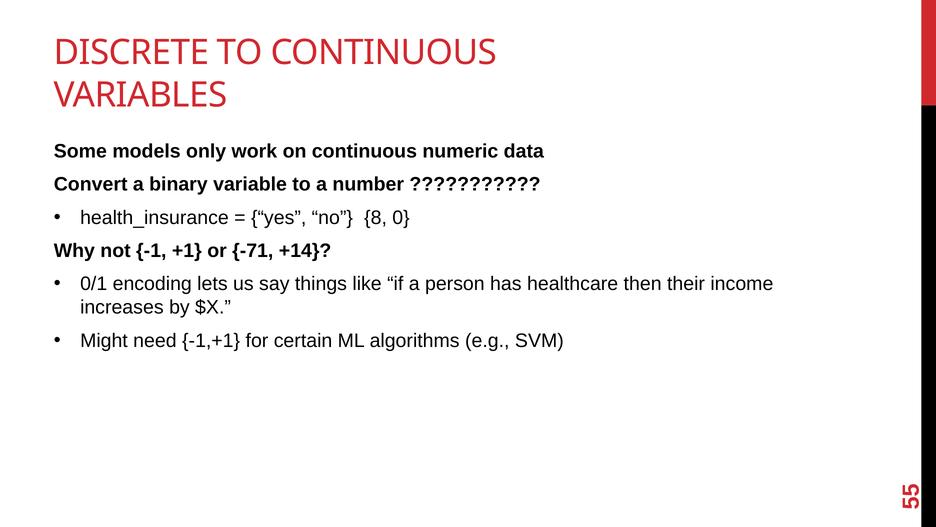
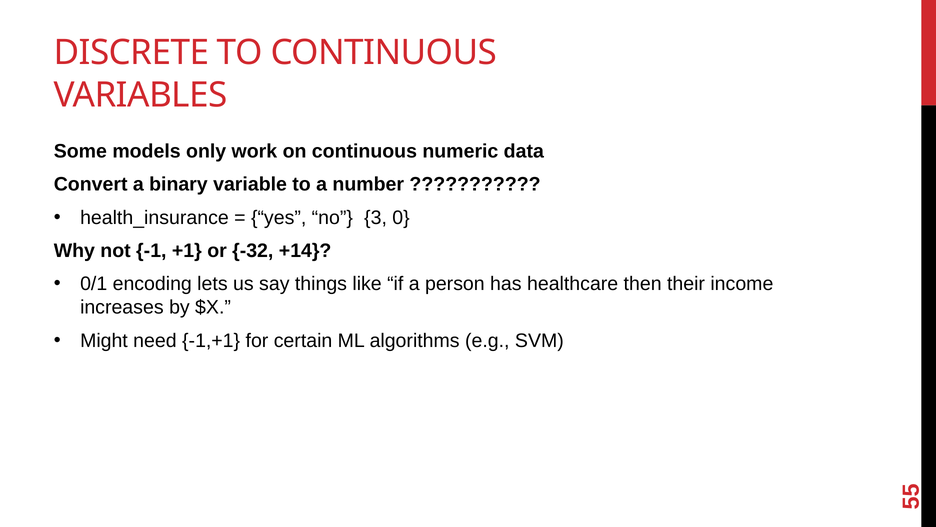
8: 8 -> 3 (376, 217)
-71: -71 -> -32 (253, 251)
